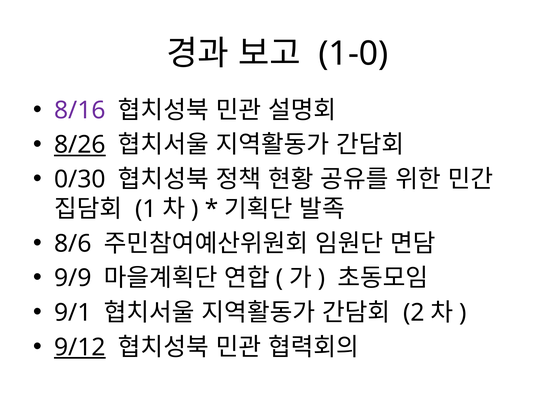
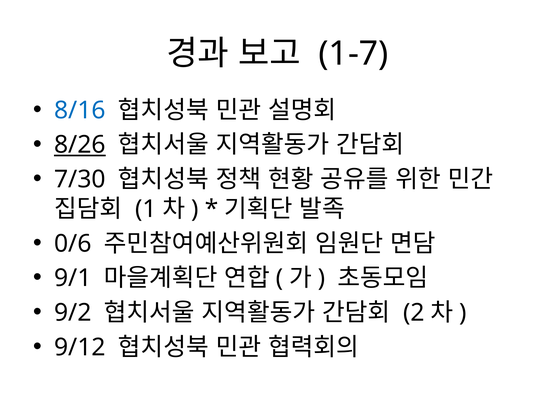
1-0: 1-0 -> 1-7 (353, 54)
8/16 colour: purple -> blue (80, 110)
0/30: 0/30 -> 7/30 (80, 180)
8/6: 8/6 -> 0/6 (73, 244)
9/9: 9/9 -> 9/1 (73, 278)
9/1: 9/1 -> 9/2 (73, 313)
9/12 underline: present -> none (80, 347)
